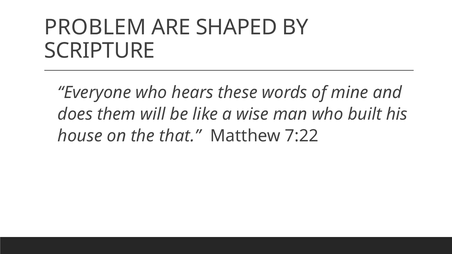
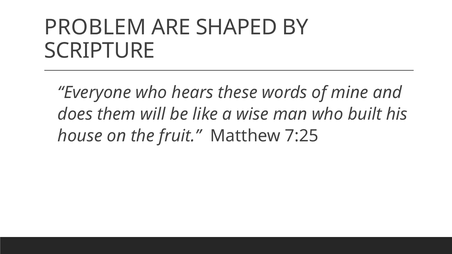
that: that -> fruit (180, 136)
7:22: 7:22 -> 7:25 (302, 136)
